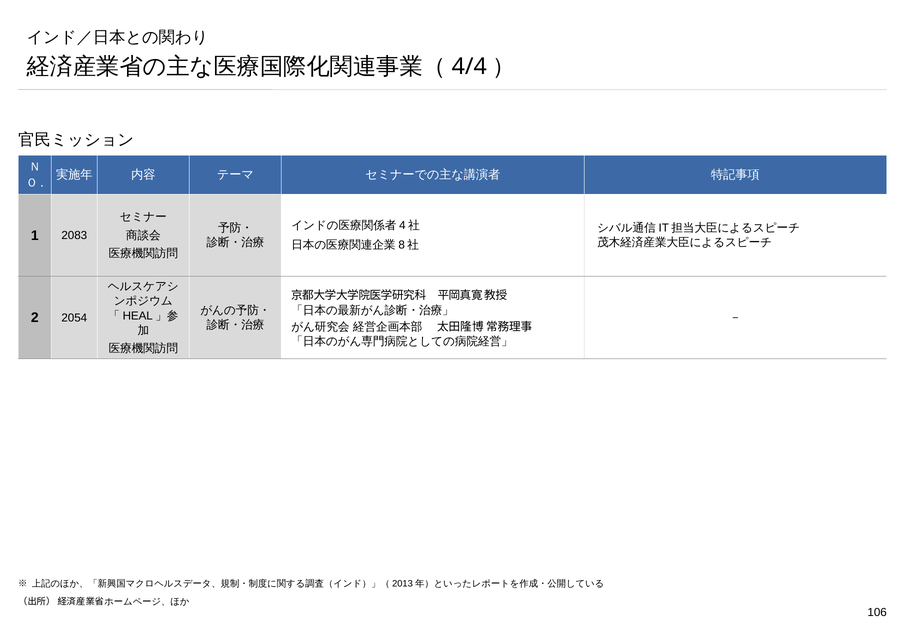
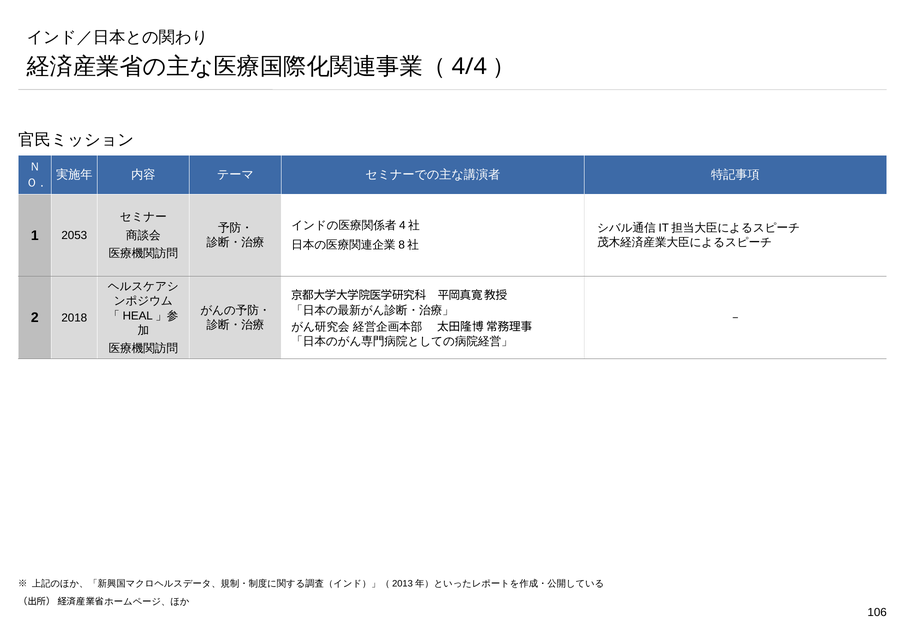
2083: 2083 -> 2053 (74, 236)
2054: 2054 -> 2018 (74, 318)
